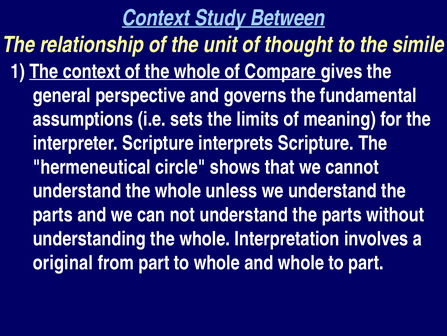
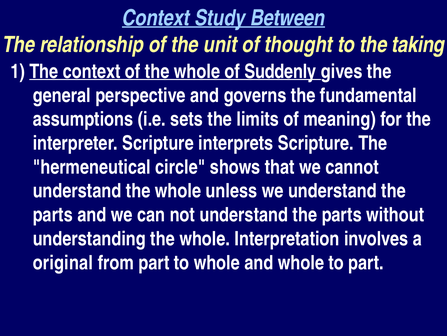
simile: simile -> taking (418, 45)
Compare: Compare -> Suddenly (280, 71)
